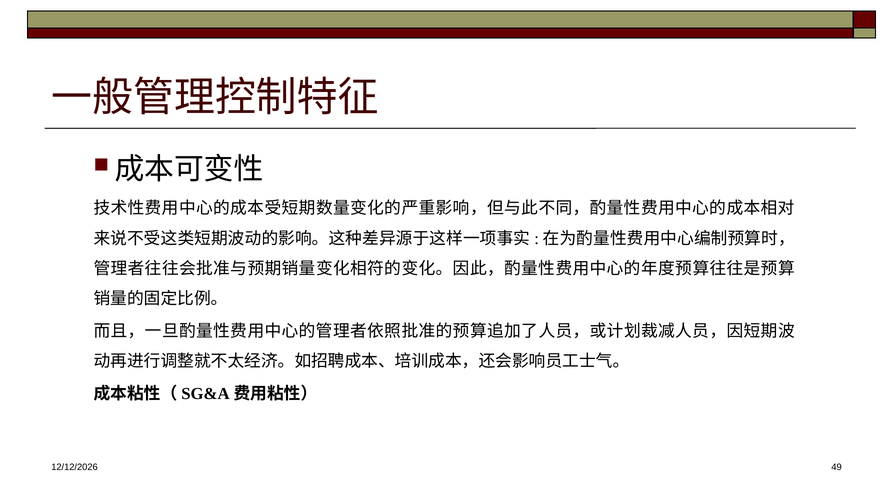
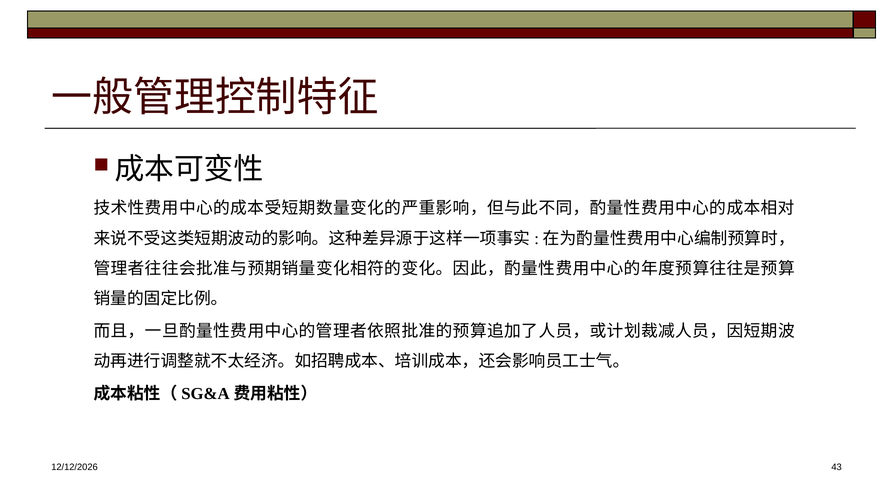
49: 49 -> 43 (837, 467)
